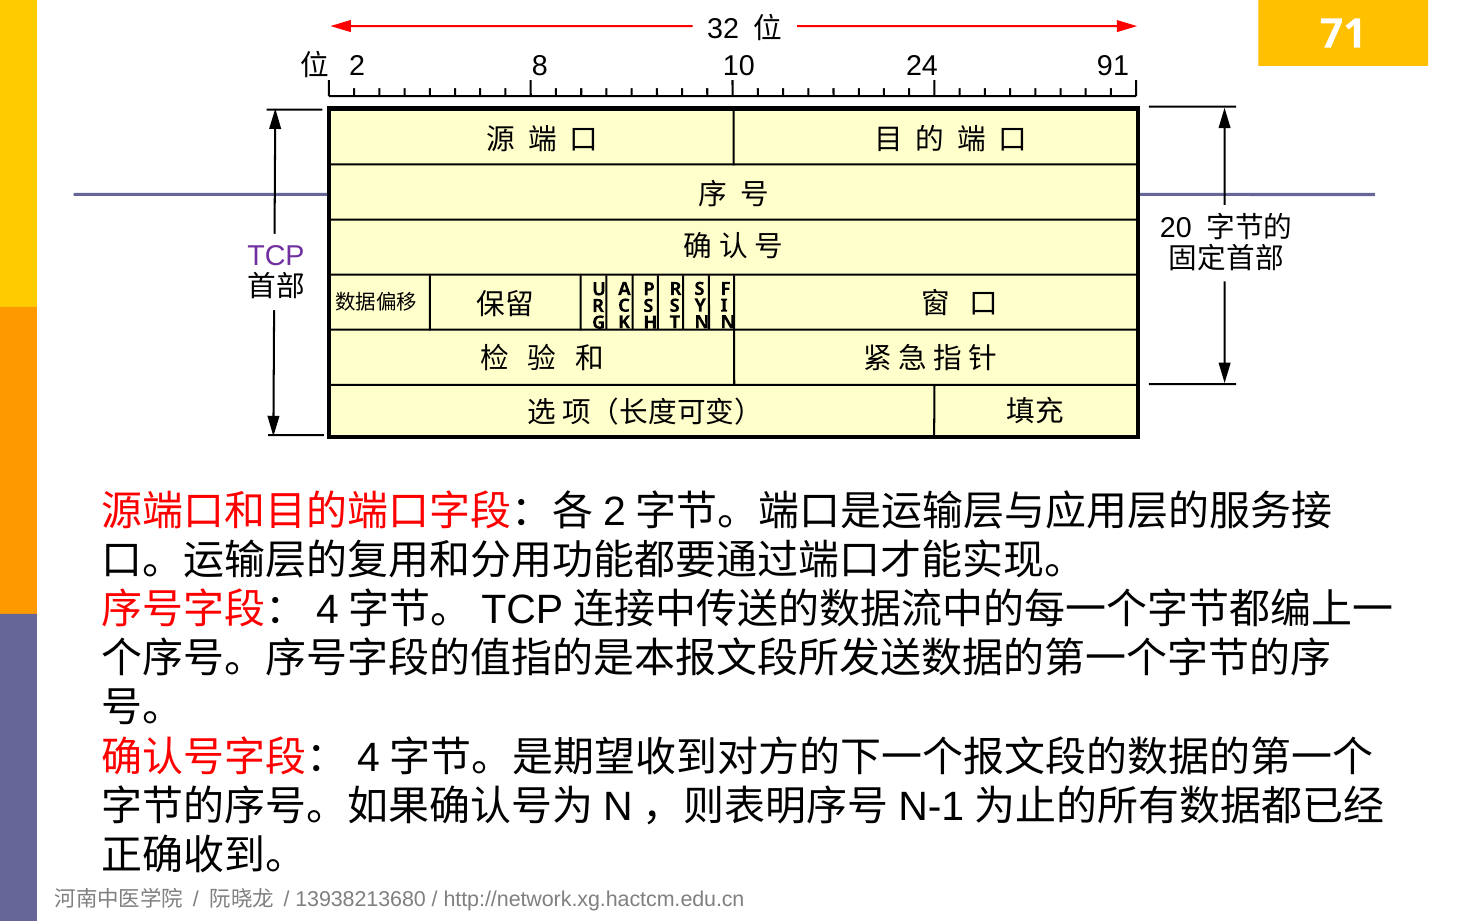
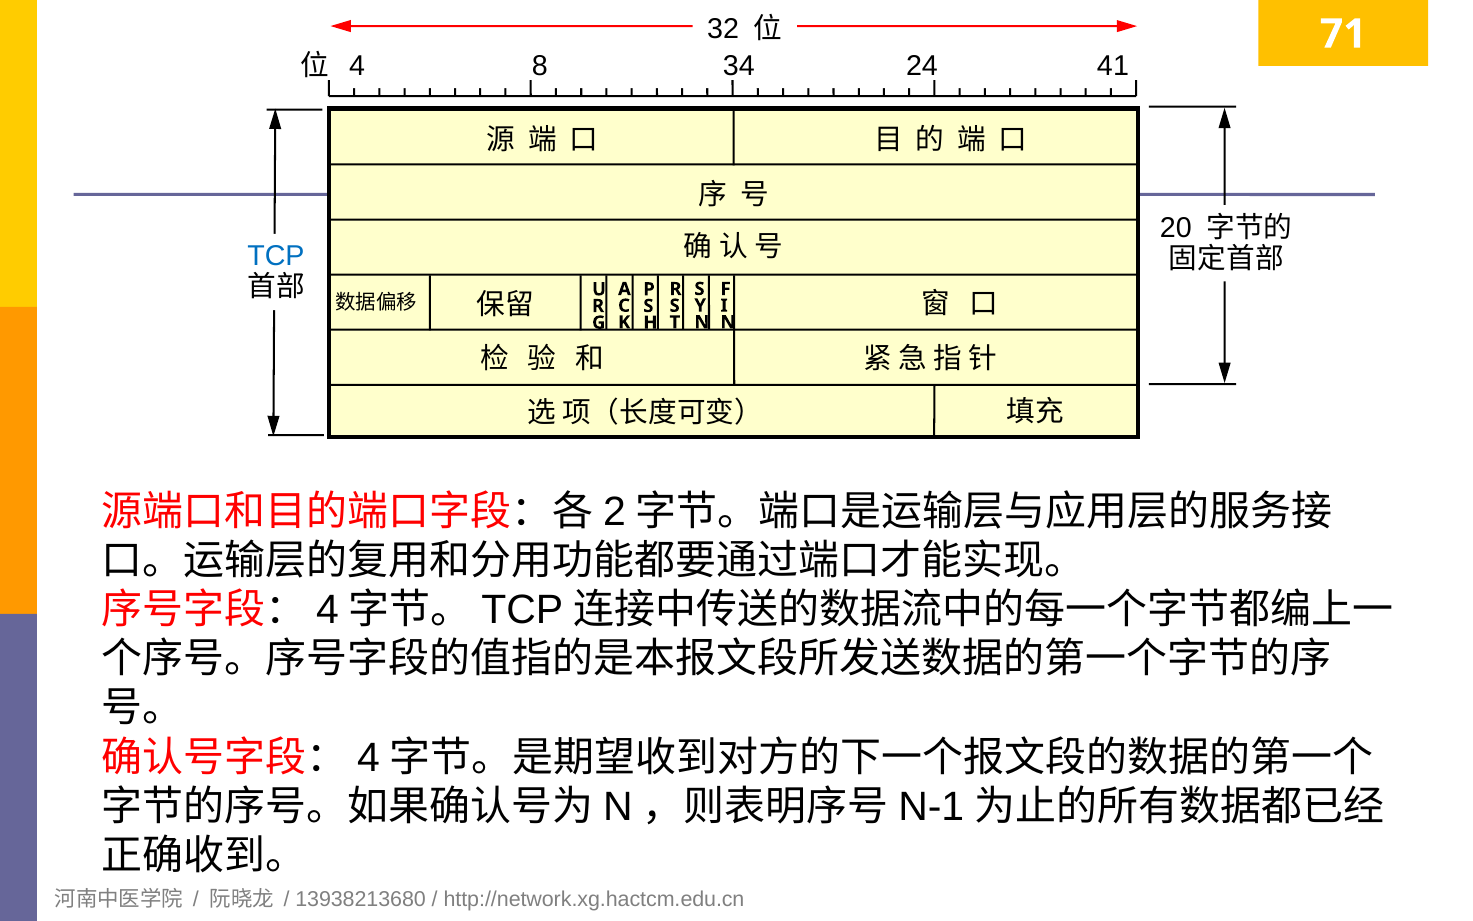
2: 2 -> 4 (357, 66)
10: 10 -> 34 (739, 66)
91: 91 -> 41 (1113, 66)
TCP colour: purple -> blue (276, 256)
